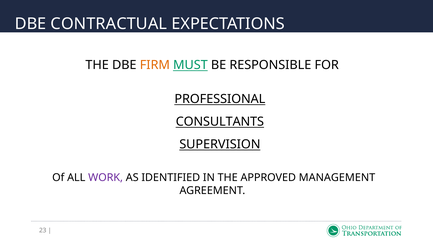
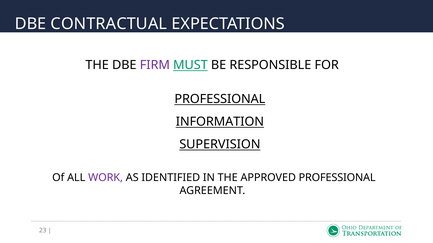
FIRM colour: orange -> purple (155, 65)
CONSULTANTS: CONSULTANTS -> INFORMATION (220, 122)
APPROVED MANAGEMENT: MANAGEMENT -> PROFESSIONAL (337, 178)
